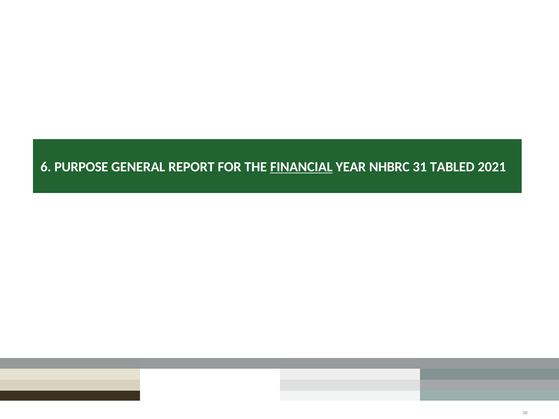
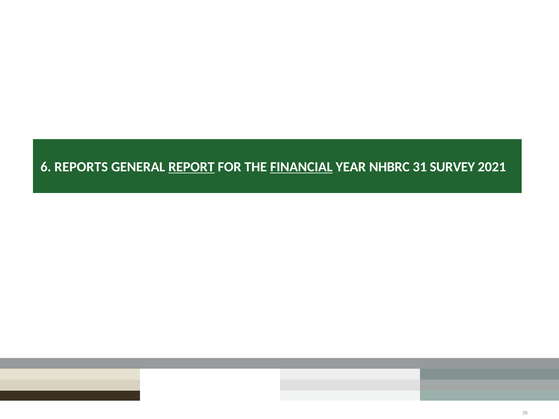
PURPOSE: PURPOSE -> REPORTS (81, 167)
REPORT underline: none -> present (191, 167)
TABLED: TABLED -> SURVEY (452, 167)
